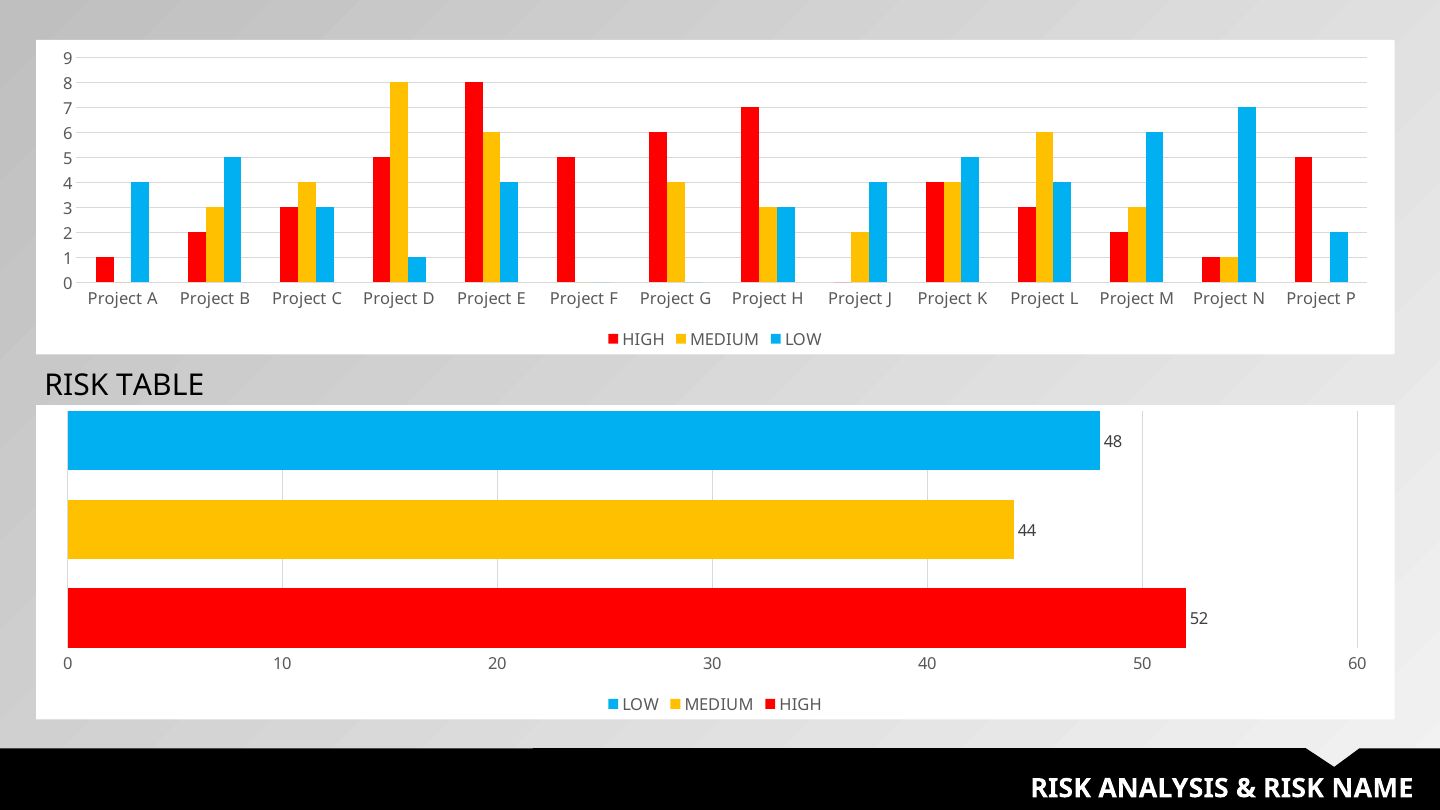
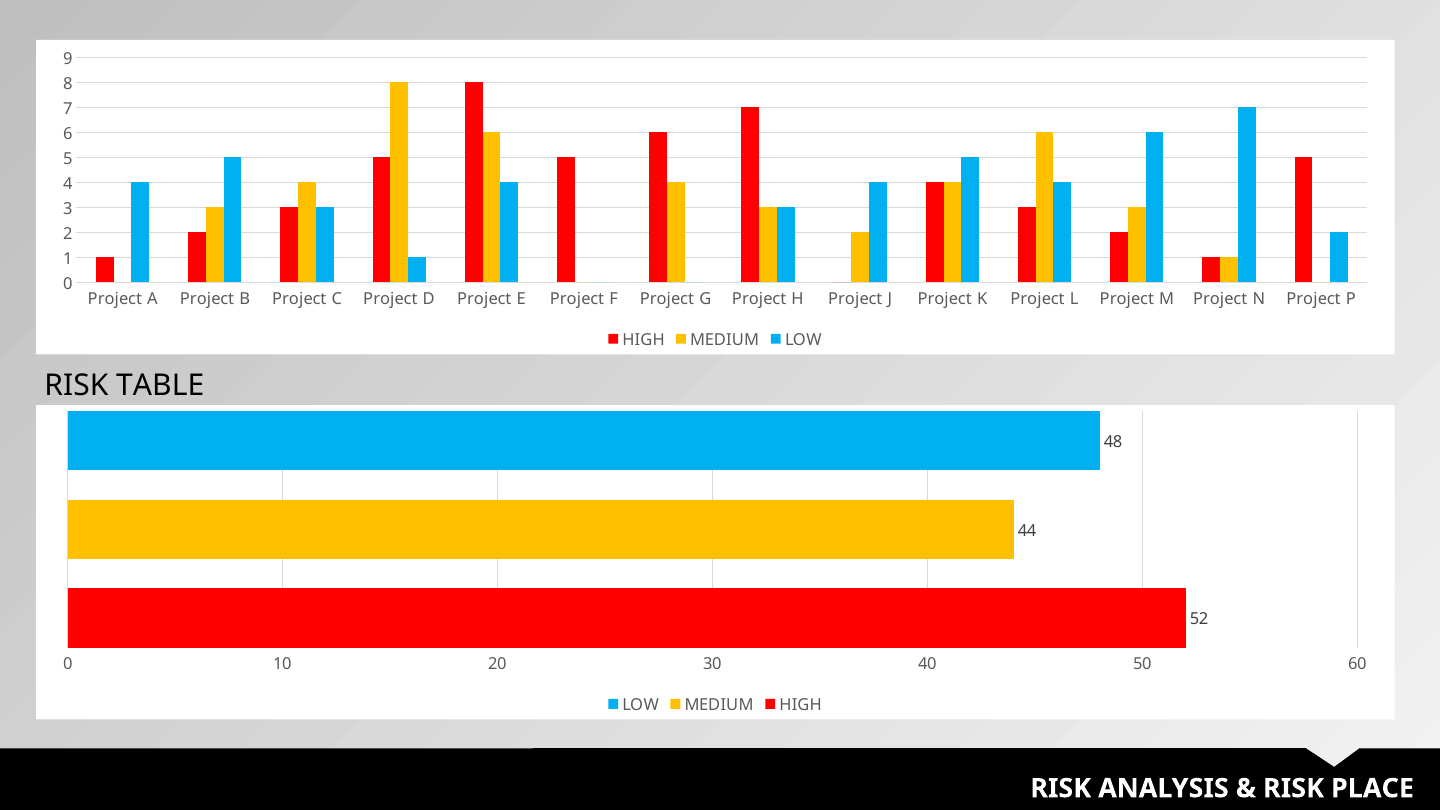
NAME: NAME -> PLACE (1373, 788)
